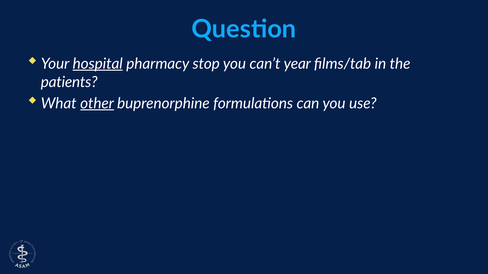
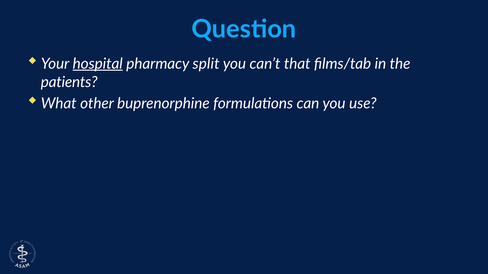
stop: stop -> split (206, 64)
year: year -> that (297, 64)
other underline: present -> none (97, 104)
